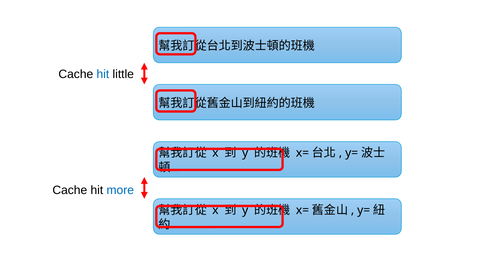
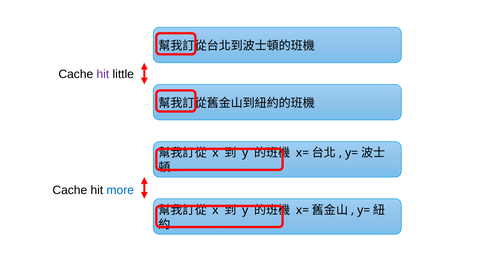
hit colour: blue -> purple (103, 74)
